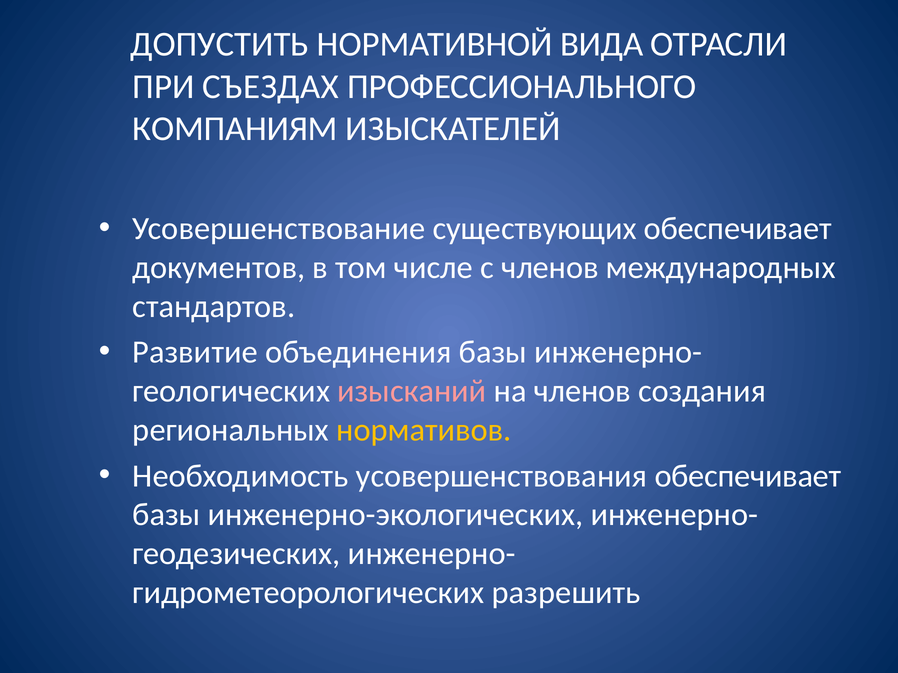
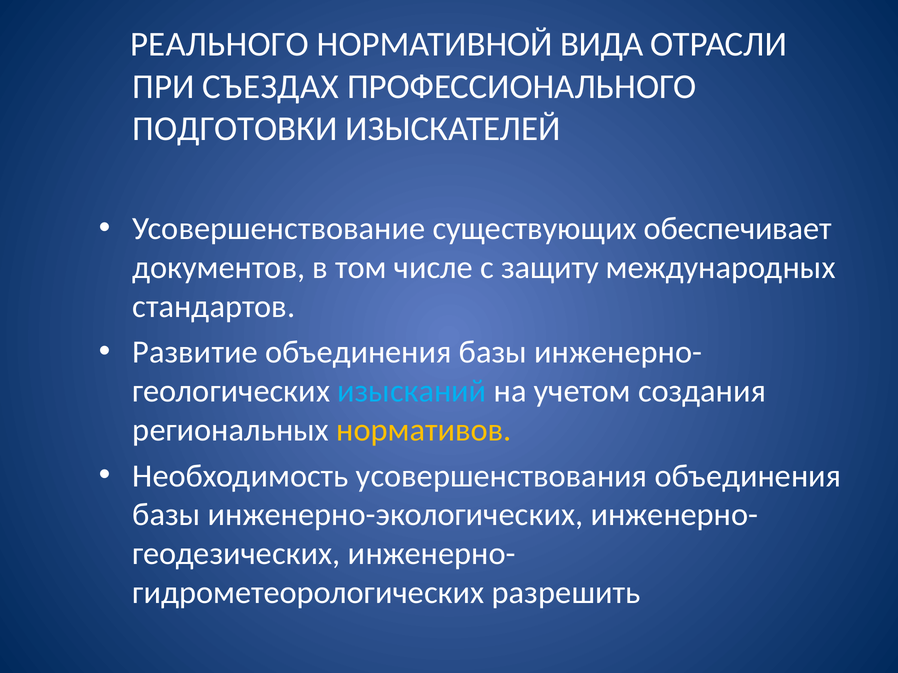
ДОПУСТИТЬ: ДОПУСТИТЬ -> РЕАЛЬНОГО (220, 44)
КОМПАНИЯМ: КОМПАНИЯМ -> ПОДГОТОВКИ (235, 129)
с членов: членов -> защиту (550, 268)
изысканий colour: pink -> light blue (412, 391)
на членов: членов -> учетом (582, 391)
усовершенствования обеспечивает: обеспечивает -> объединения (748, 476)
